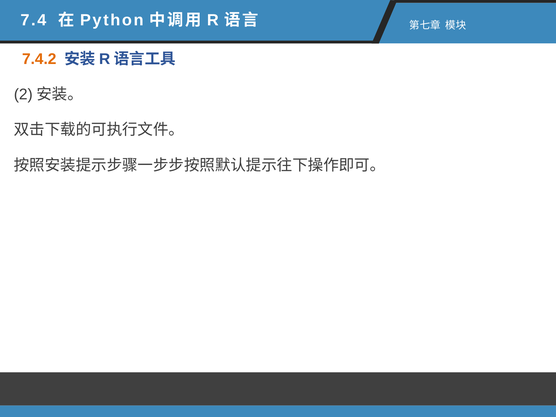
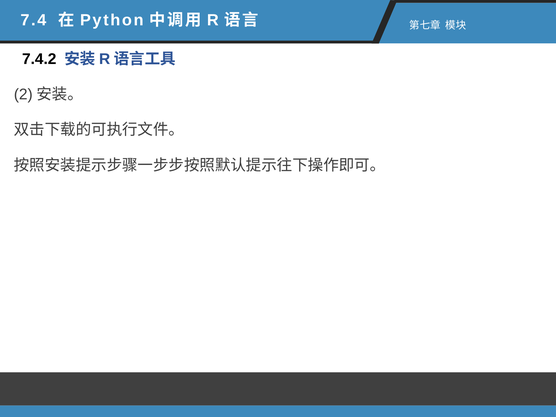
7.4.2 colour: orange -> black (39, 59)
